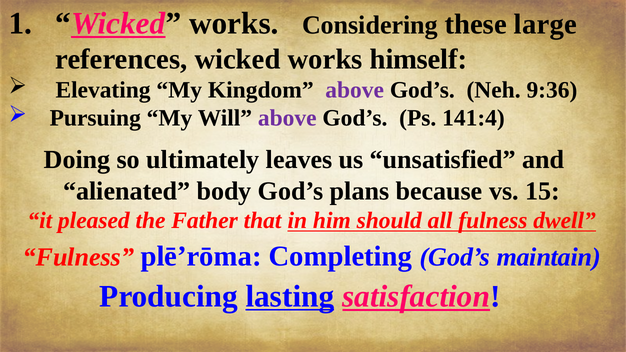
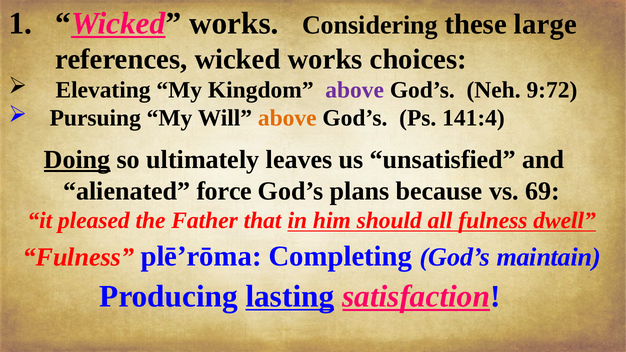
himself: himself -> choices (418, 59)
9:36: 9:36 -> 9:72 (552, 90)
above colour: purple -> orange (287, 118)
Doing underline: none -> present (77, 160)
body: body -> force (224, 191)
15: 15 -> 69 (543, 191)
